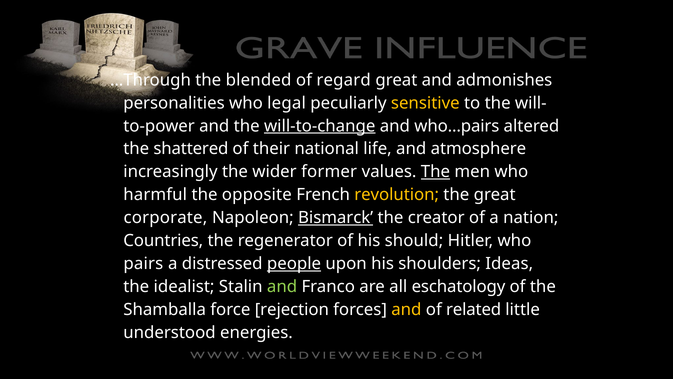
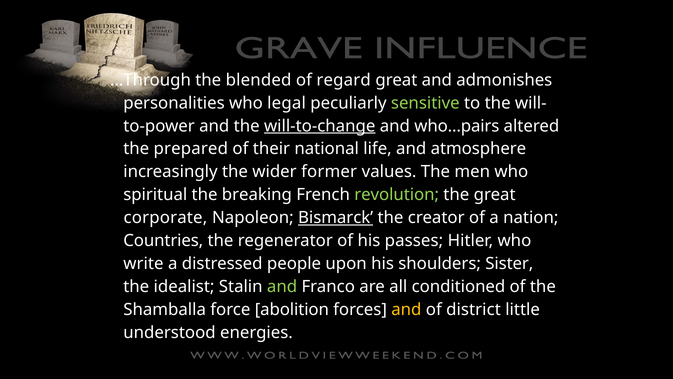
sensitive colour: yellow -> light green (425, 103)
shattered: shattered -> prepared (191, 149)
The underline: present -> none (435, 172)
harmful: harmful -> spiritual (155, 195)
opposite: opposite -> breaking (257, 195)
revolution colour: yellow -> light green (397, 195)
should: should -> passes (414, 240)
pairs: pairs -> write (143, 263)
people underline: present -> none (294, 263)
Ideas: Ideas -> Sister (509, 263)
eschatology: eschatology -> conditioned (458, 286)
rejection: rejection -> abolition (292, 309)
related: related -> district (474, 309)
